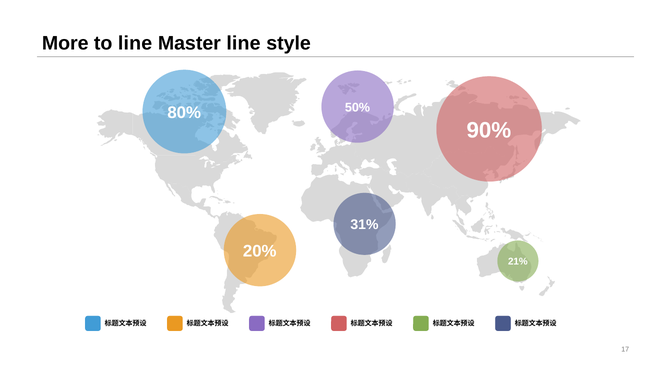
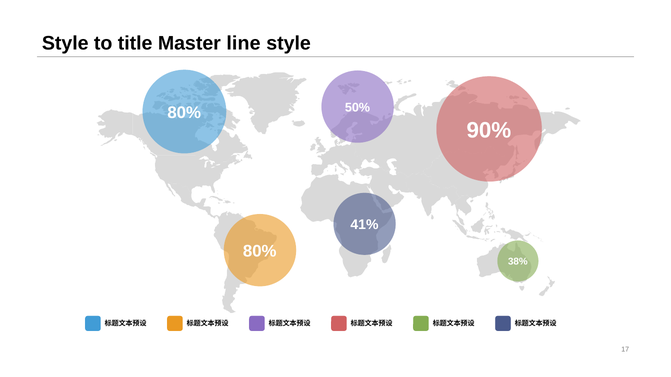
More: More -> Style (65, 43)
to line: line -> title (135, 43)
31%: 31% -> 41% (364, 225)
20%: 20% -> 80% (260, 252)
21%: 21% -> 38% (518, 262)
